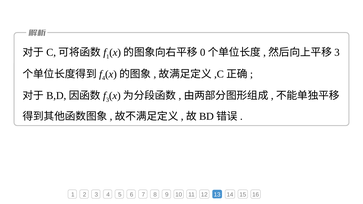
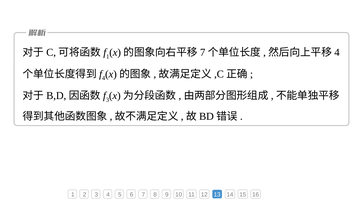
0: 0 -> 7 (203, 52)
3: 3 -> 4 (337, 52)
